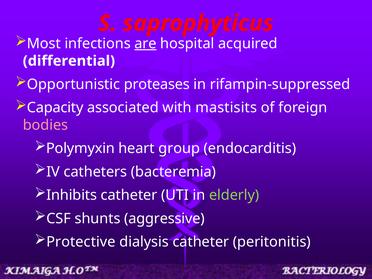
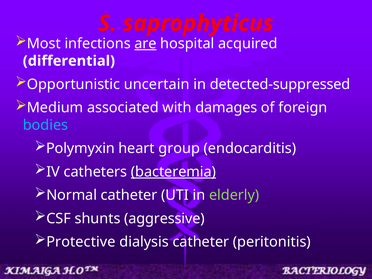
proteases: proteases -> uncertain (157, 84)
rifampin-suppressed: rifampin-suppressed -> detected-suppressed (280, 84)
Capacity: Capacity -> Medium (55, 108)
mastisits: mastisits -> damages (226, 108)
bodies colour: pink -> light blue (45, 125)
bacteremia underline: none -> present (173, 172)
Inhibits: Inhibits -> Normal (72, 195)
